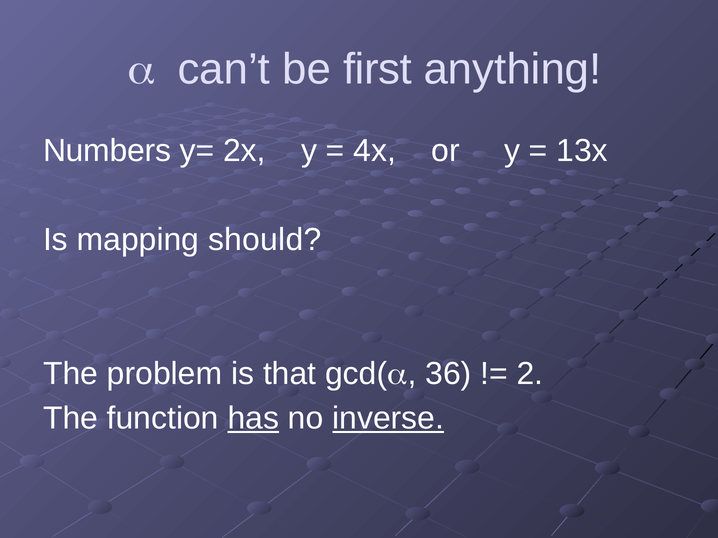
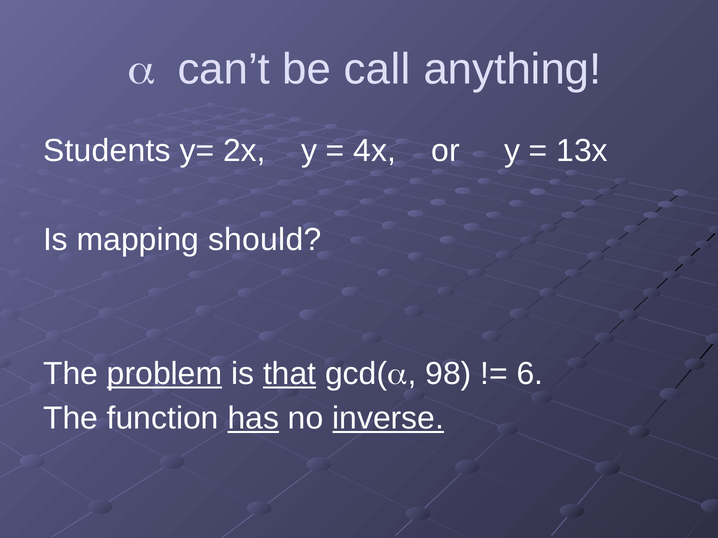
first: first -> call (377, 70)
Numbers: Numbers -> Students (107, 151)
problem underline: none -> present (165, 374)
that underline: none -> present (290, 374)
36: 36 -> 98 (448, 374)
2: 2 -> 6 (530, 374)
